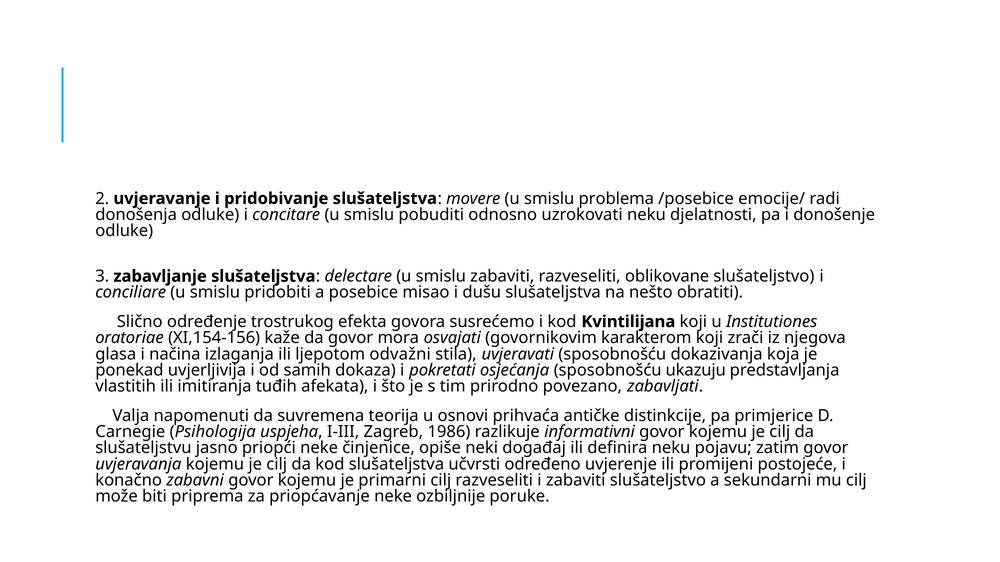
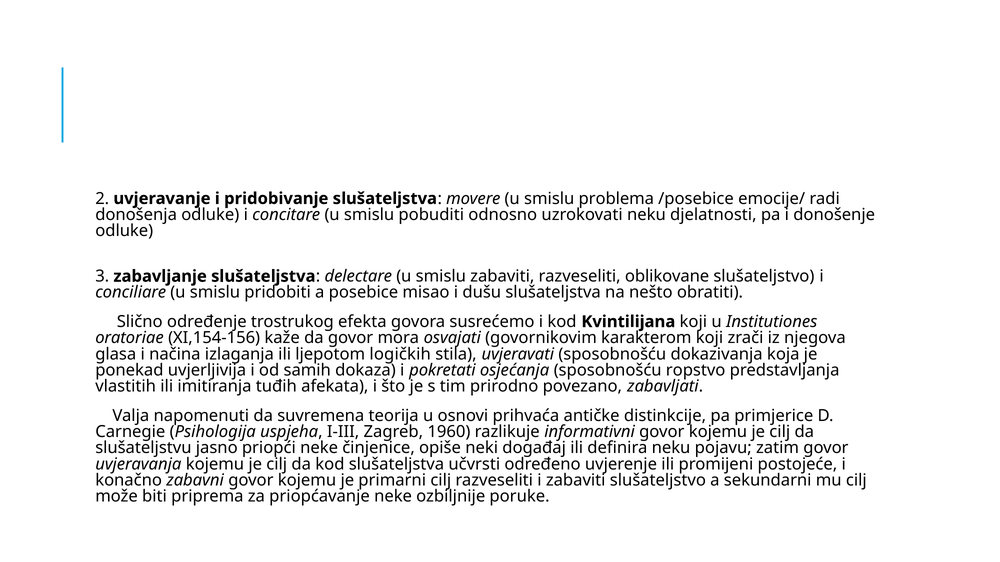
odvažni: odvažni -> logičkih (400, 354)
ukazuju: ukazuju -> ropstvo (696, 371)
1986: 1986 -> 1960 (449, 432)
